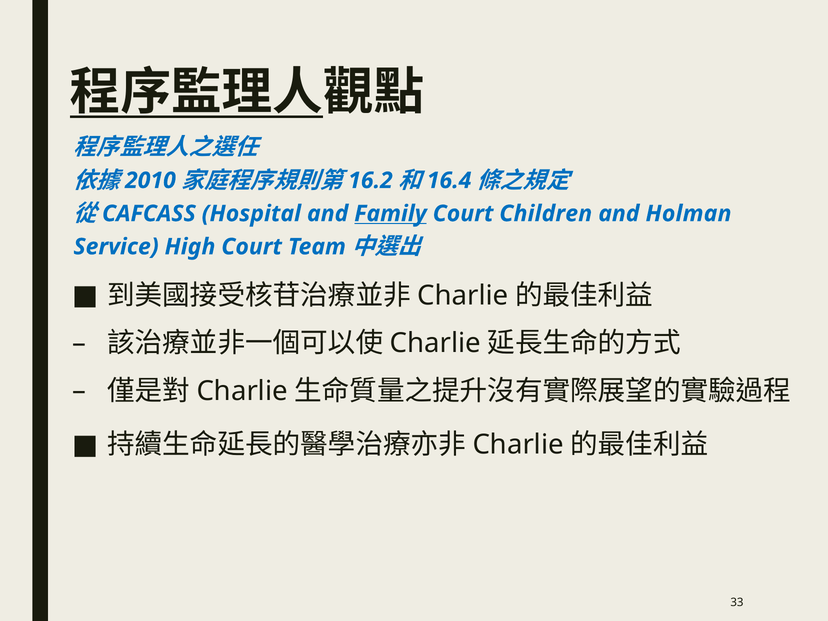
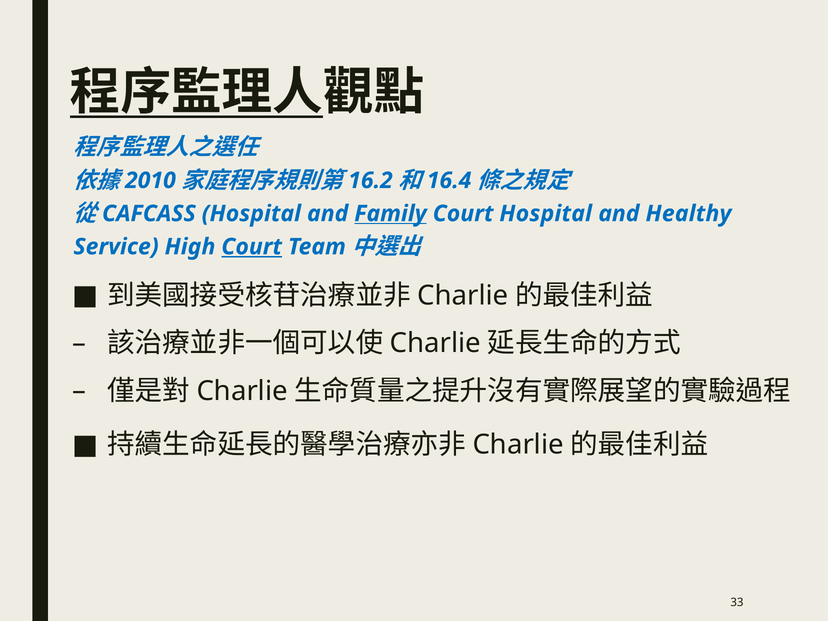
Court Children: Children -> Hospital (546, 214)
Holman: Holman -> Healthy (689, 214)
Court underline: none -> present (252, 247)
